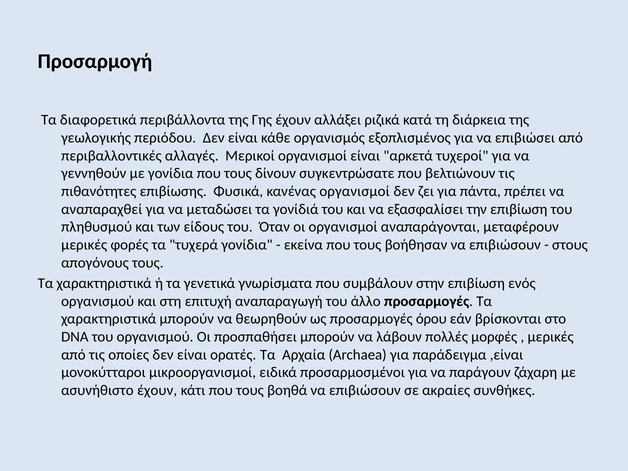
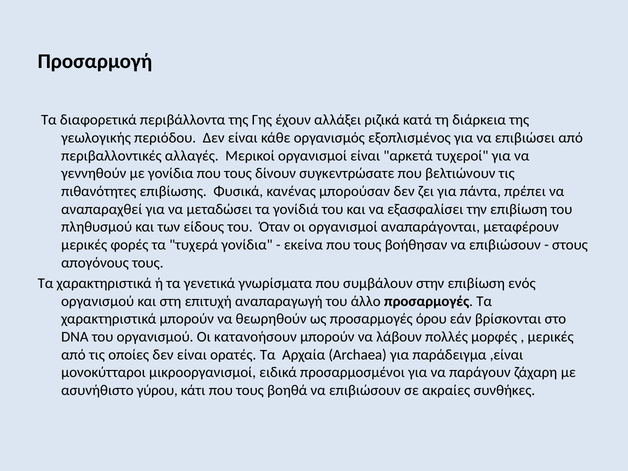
κανένας οργανισμοί: οργανισμοί -> μπορούσαν (355, 191)
προσπαθήσει: προσπαθήσει -> κατανοήσουν (255, 337)
ασυνήθιστο έχουν: έχουν -> γύρου (157, 390)
